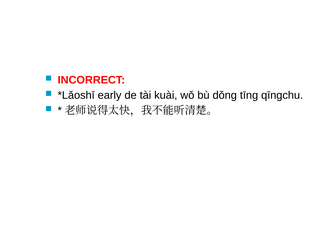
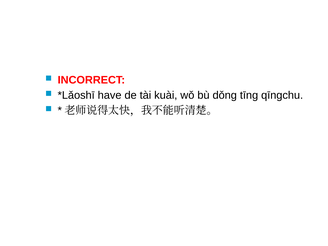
early: early -> have (110, 95)
